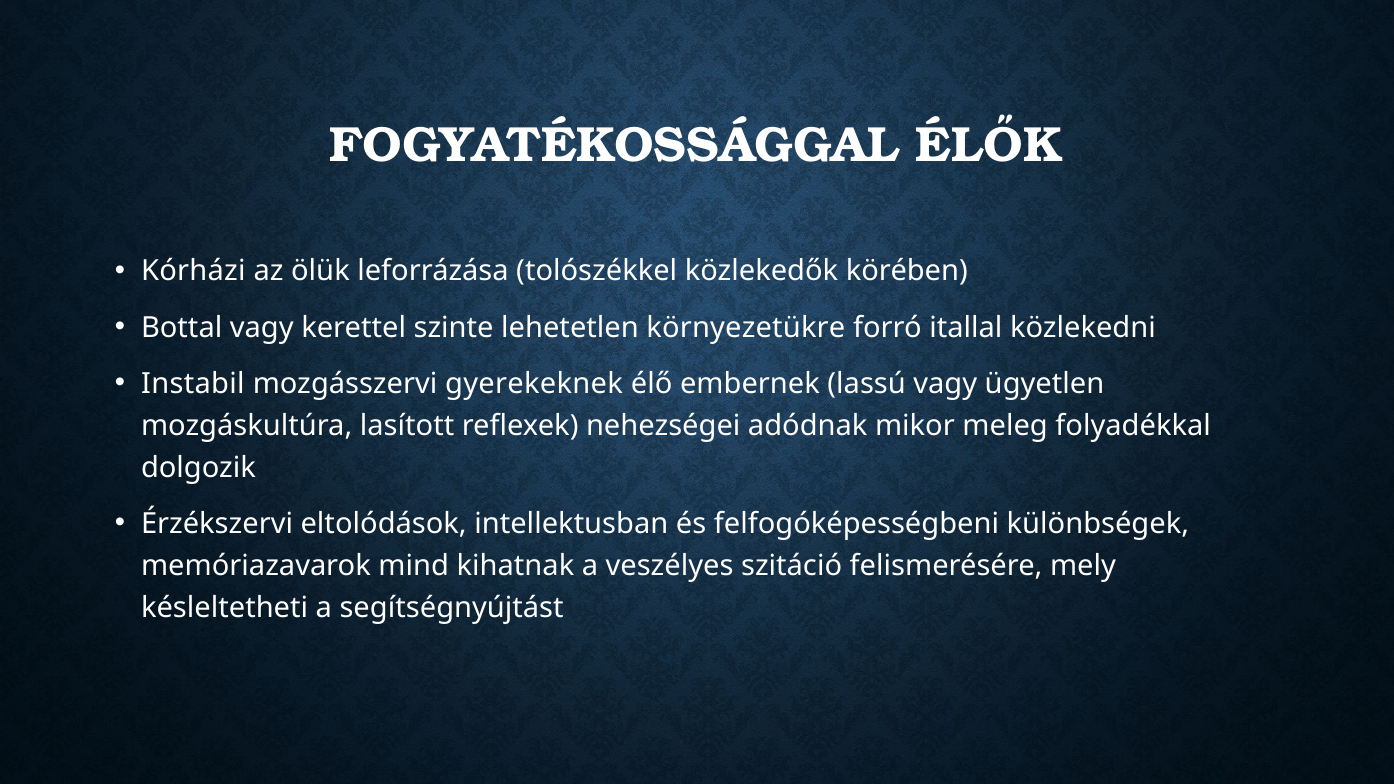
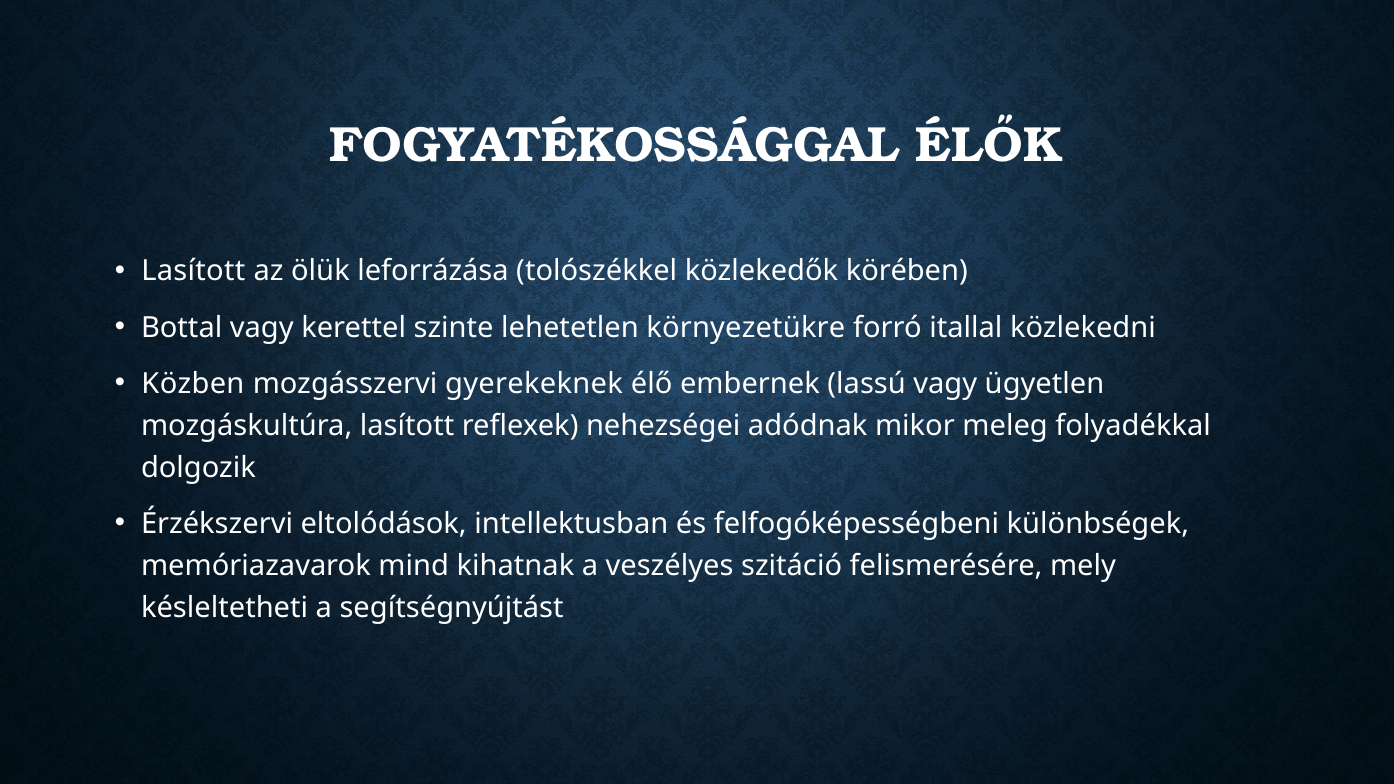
Kórházi: Kórházi -> Lasított (193, 271)
Instabil: Instabil -> Közben (193, 384)
